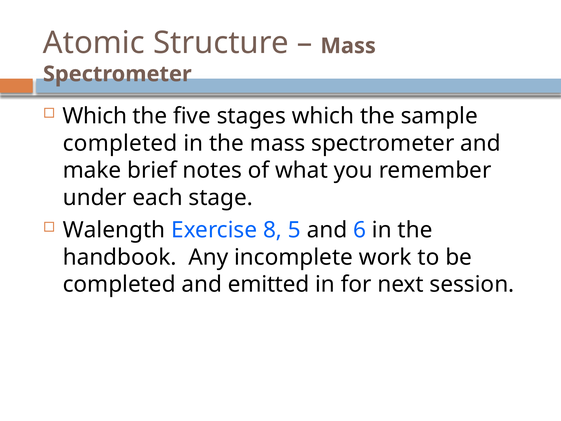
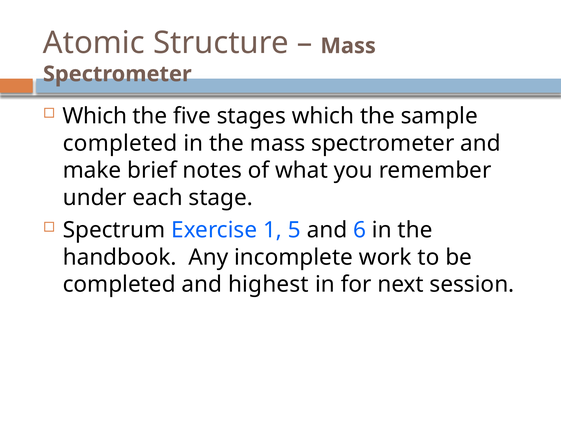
Walength: Walength -> Spectrum (114, 230)
8: 8 -> 1 (273, 230)
emitted: emitted -> highest (268, 284)
